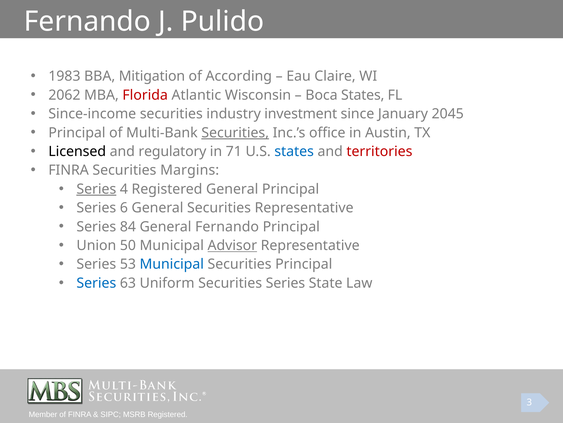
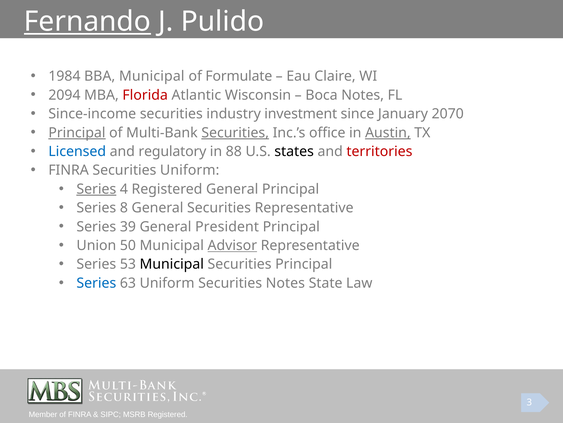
Fernando underline: none -> present (87, 22)
1983: 1983 -> 1984 (64, 76)
BBA Mitigation: Mitigation -> Municipal (152, 76)
According: According -> Formulate (239, 76)
2062: 2062 -> 2094 (64, 95)
Boca States: States -> Notes (363, 95)
2045: 2045 -> 2070 (448, 114)
Principal underline: none -> present (77, 132)
Austin underline: none -> present (388, 132)
Licensed colour: black -> blue (77, 151)
71: 71 -> 88 (234, 151)
states colour: blue -> black (294, 151)
Securities Margins: Margins -> Uniform (190, 170)
6: 6 -> 8 (124, 208)
84: 84 -> 39 (128, 226)
General Fernando: Fernando -> President (227, 226)
Municipal colour: blue -> black (172, 264)
Securities Series: Series -> Notes (285, 283)
